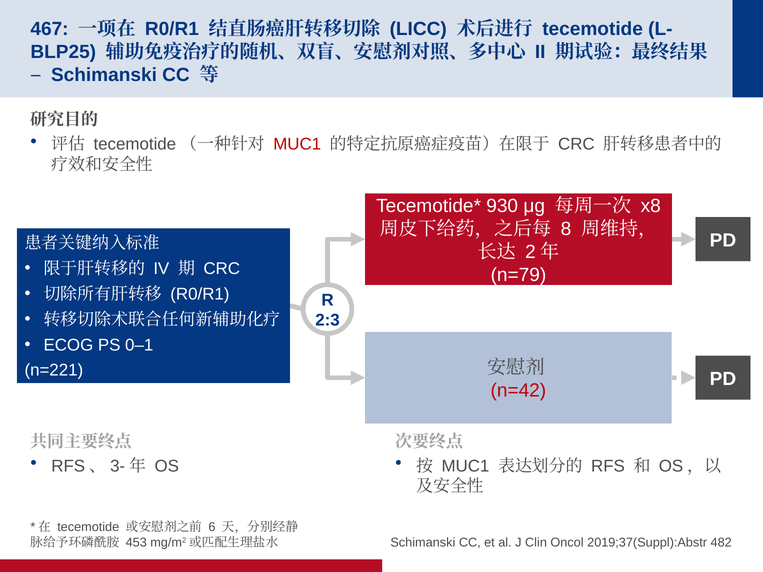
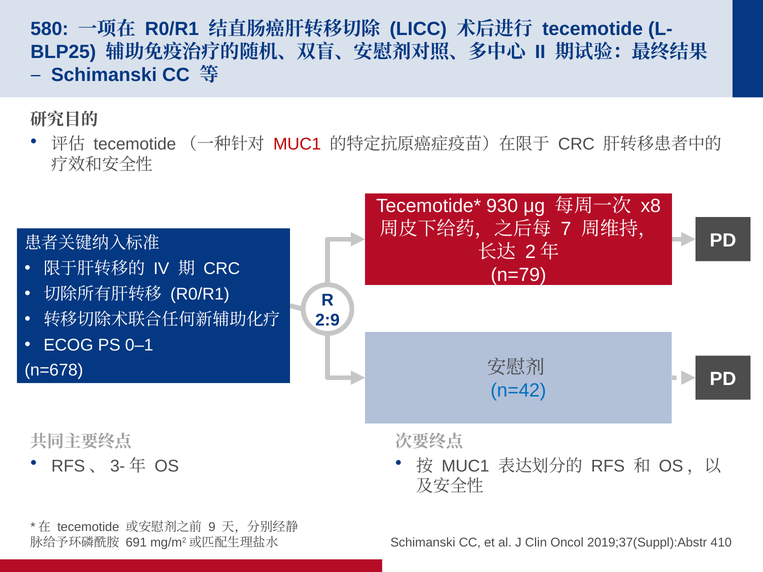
467: 467 -> 580 (50, 29)
8: 8 -> 7 (566, 229)
2:3: 2:3 -> 2:9 (327, 321)
n=221: n=221 -> n=678 (54, 371)
n=42 colour: red -> blue (518, 391)
6: 6 -> 9 (212, 527)
453: 453 -> 691 (136, 543)
482: 482 -> 410 (721, 543)
